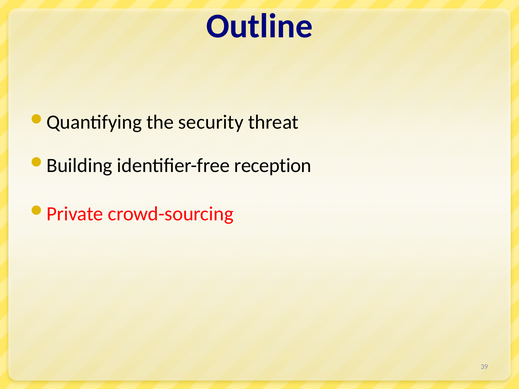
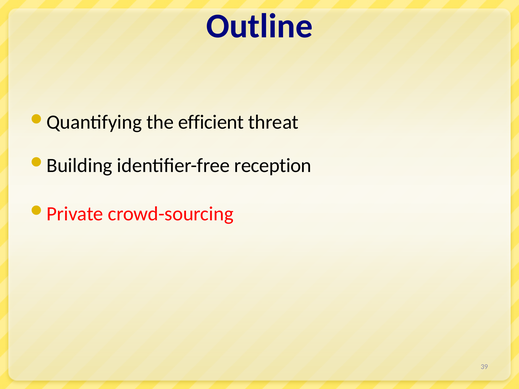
security: security -> efficient (211, 122)
